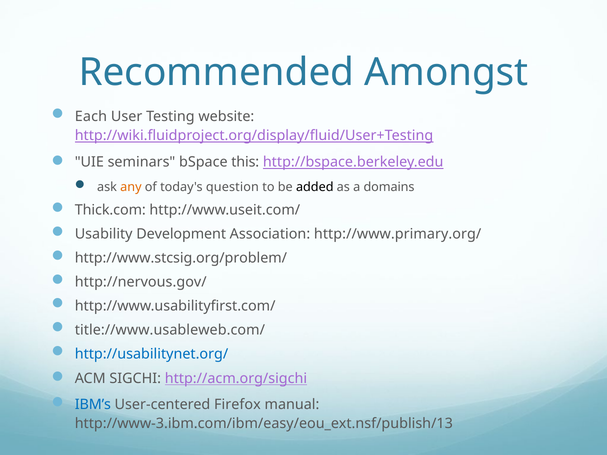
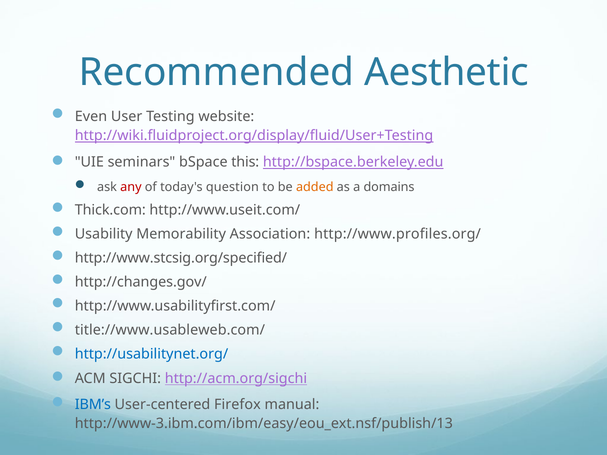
Amongst: Amongst -> Aesthetic (446, 72)
Each: Each -> Even (91, 116)
any colour: orange -> red (131, 187)
added colour: black -> orange (315, 187)
Development: Development -> Memorability (181, 234)
http://www.primary.org/: http://www.primary.org/ -> http://www.profiles.org/ (398, 234)
http://www.stcsig.org/problem/: http://www.stcsig.org/problem/ -> http://www.stcsig.org/specified/ (181, 258)
http://nervous.gov/: http://nervous.gov/ -> http://changes.gov/ (141, 282)
